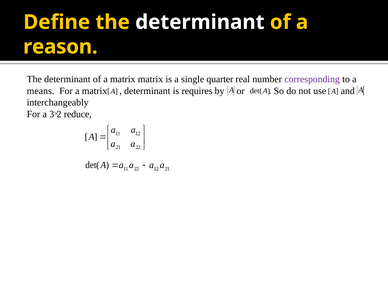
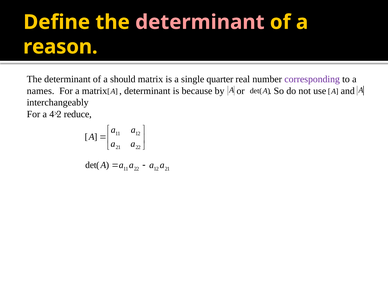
determinant colour: white -> pink (200, 22)
of a matrix: matrix -> should (123, 79)
means: means -> names (41, 91)
requires: requires -> because (197, 91)
3: 3 -> 4 (52, 114)
